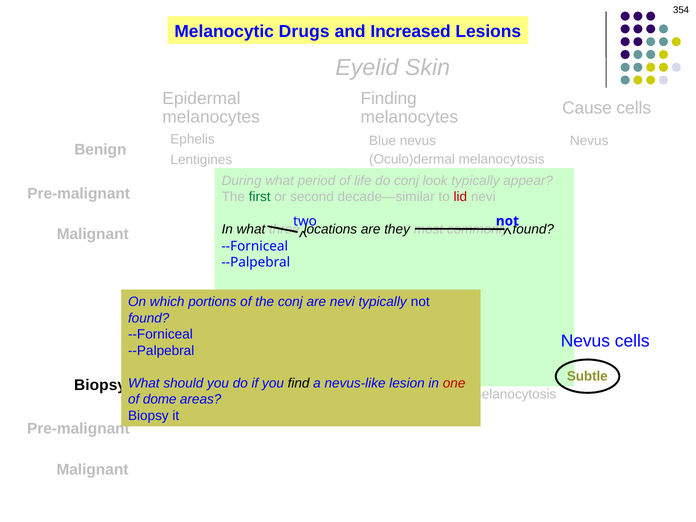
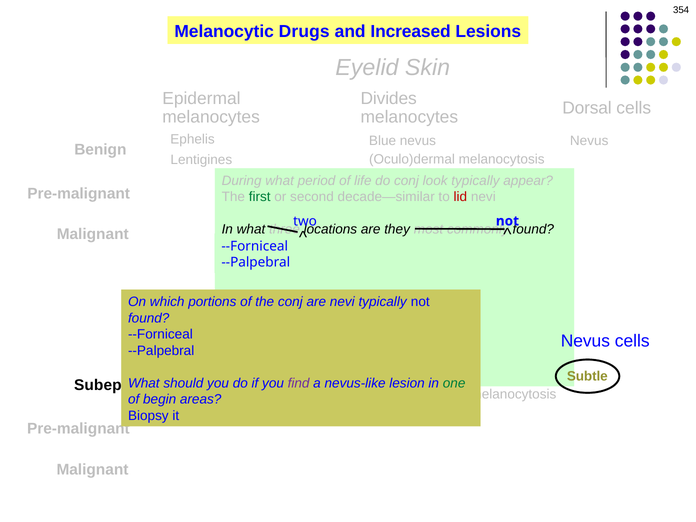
Finding: Finding -> Divides (389, 99)
Cause: Cause -> Dorsal (587, 108)
find colour: black -> purple (299, 383)
one colour: red -> green (454, 383)
Biopsy: Biopsy -> Subepi (100, 385)
dome: dome -> begin (160, 400)
